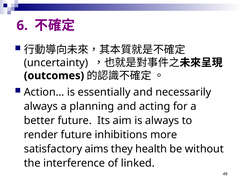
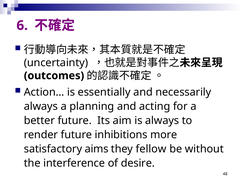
health: health -> fellow (151, 149)
linked: linked -> desire (138, 163)
